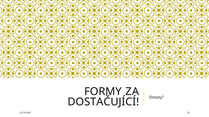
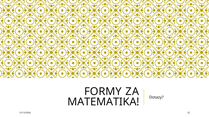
DOSTAČUJÍCÍ: DOSTAČUJÍCÍ -> MATEMATIKA (103, 102)
